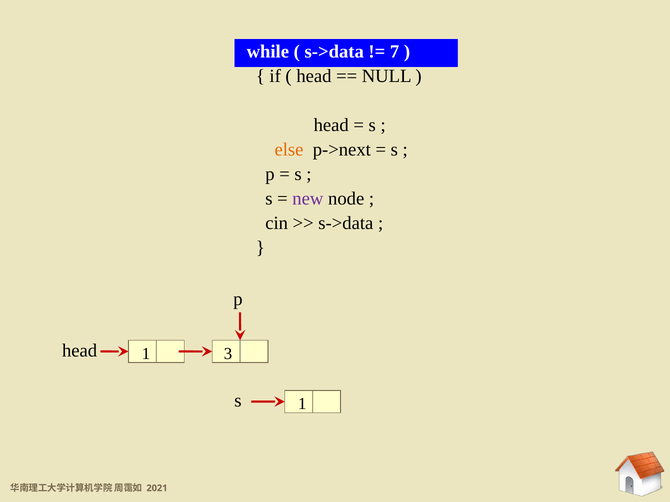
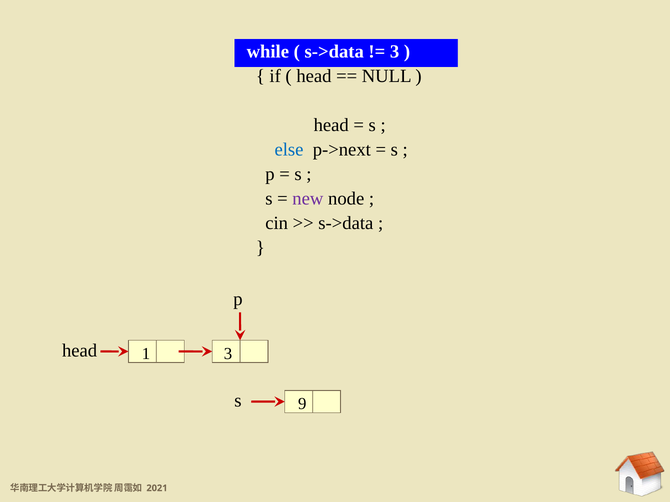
7: 7 -> 3 (395, 51)
else colour: orange -> blue (289, 150)
s 1: 1 -> 9 (302, 404)
